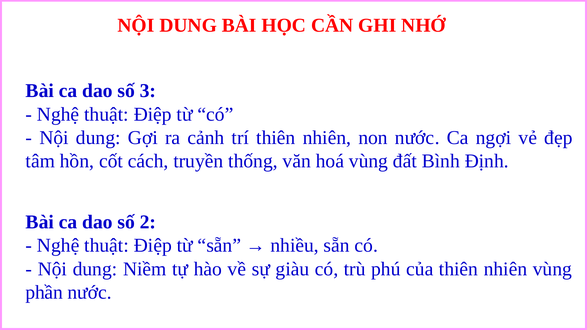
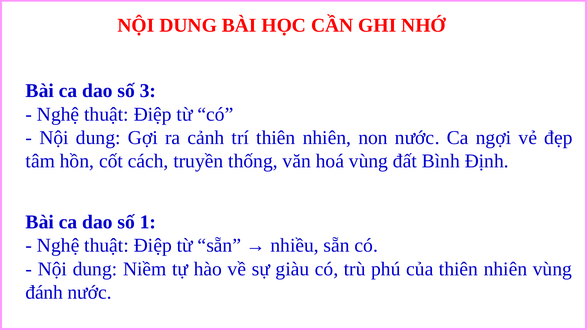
2: 2 -> 1 (148, 222)
phần: phần -> đánh (44, 293)
